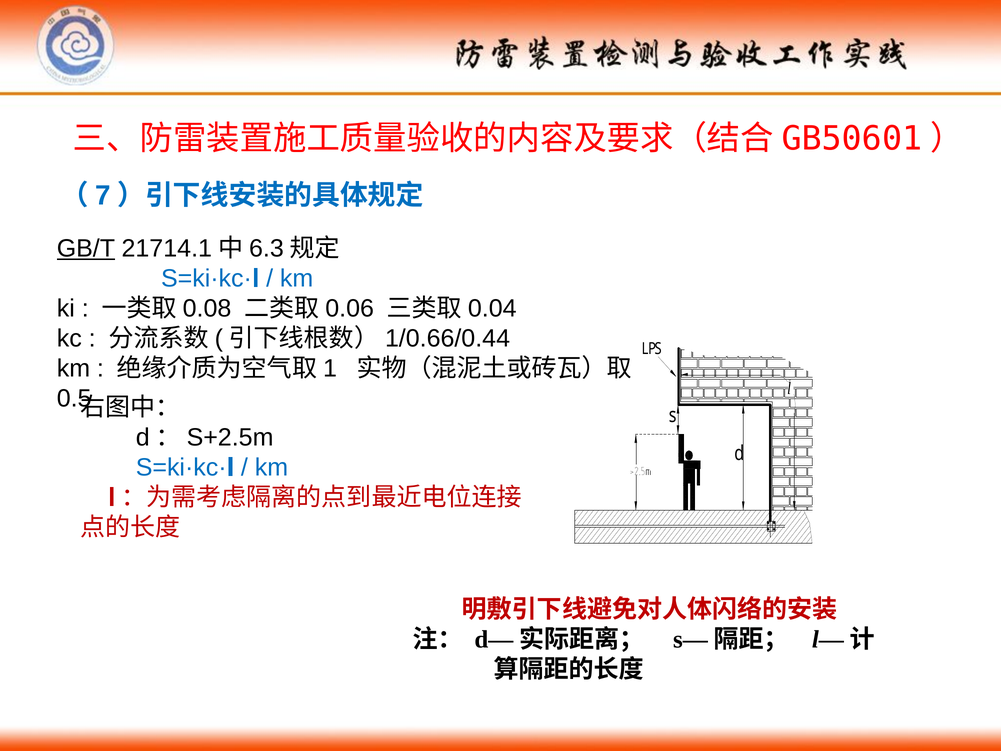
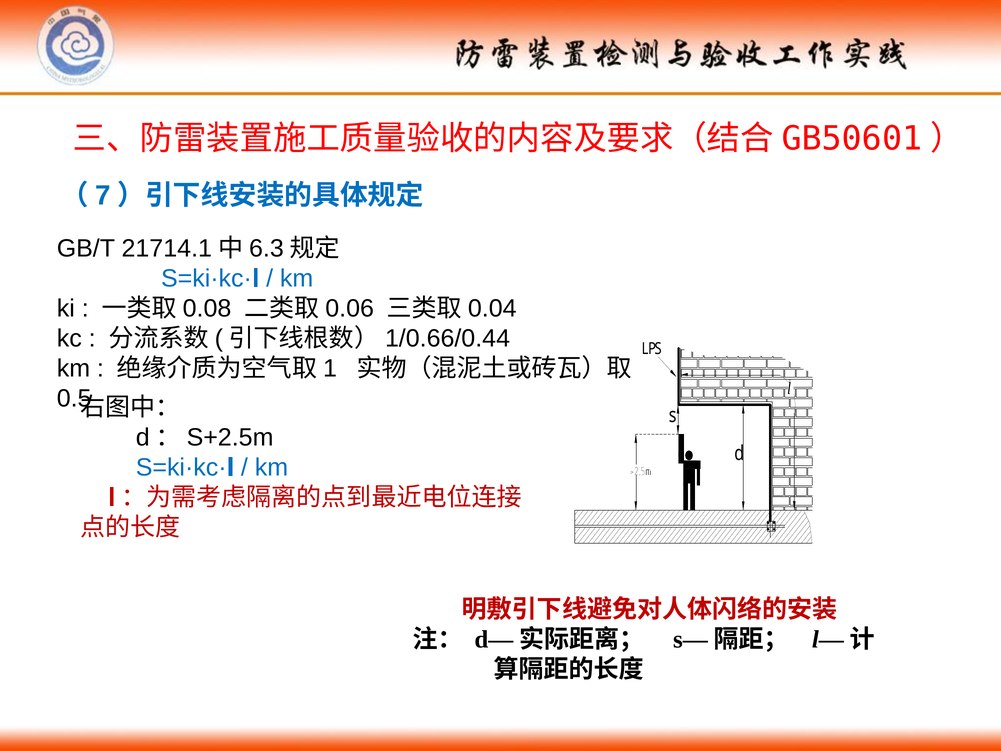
GB/T underline: present -> none (86, 248)
